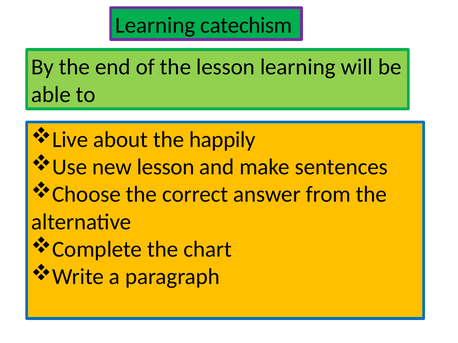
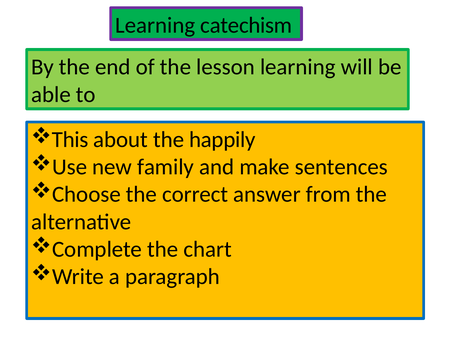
Live: Live -> This (70, 140)
new lesson: lesson -> family (166, 167)
